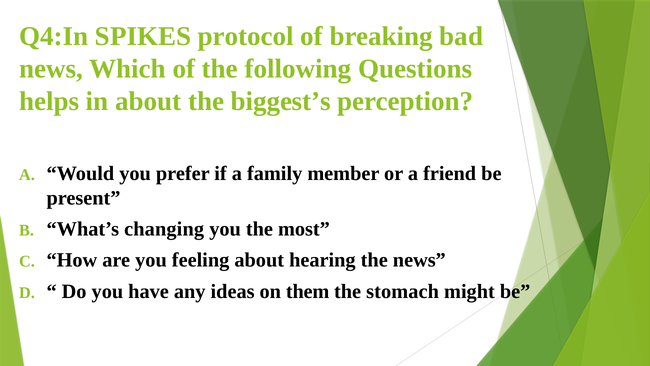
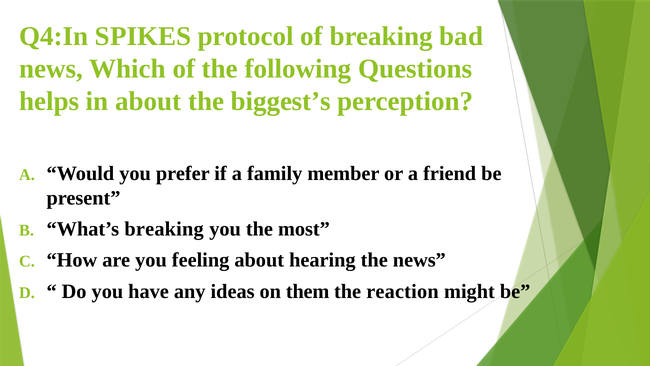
What’s changing: changing -> breaking (164, 229)
stomach: stomach -> reaction (402, 291)
